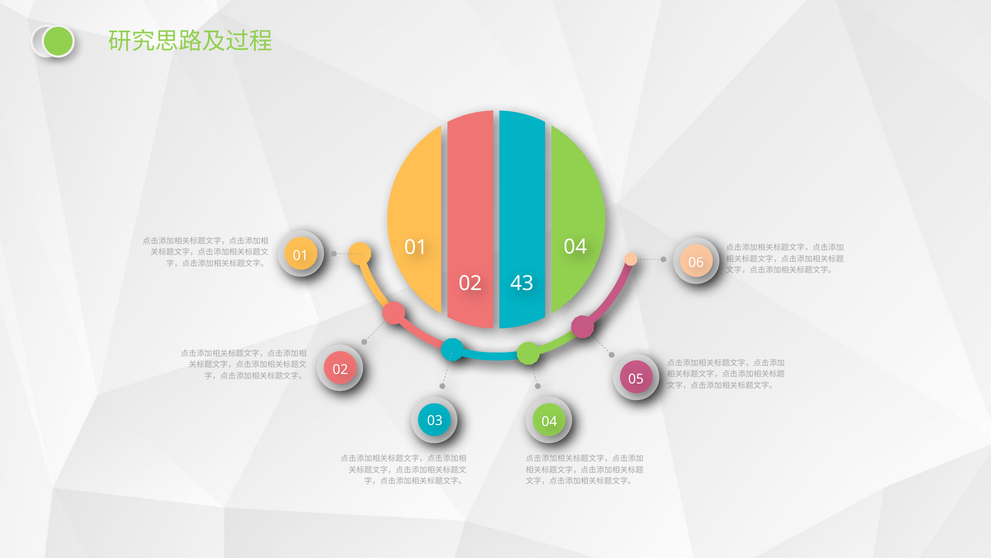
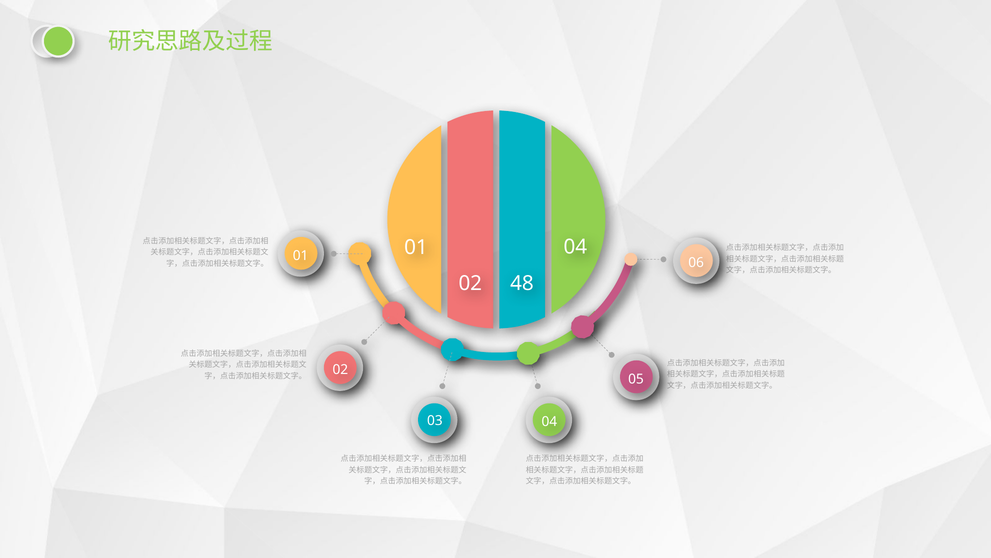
43: 43 -> 48 (522, 283)
